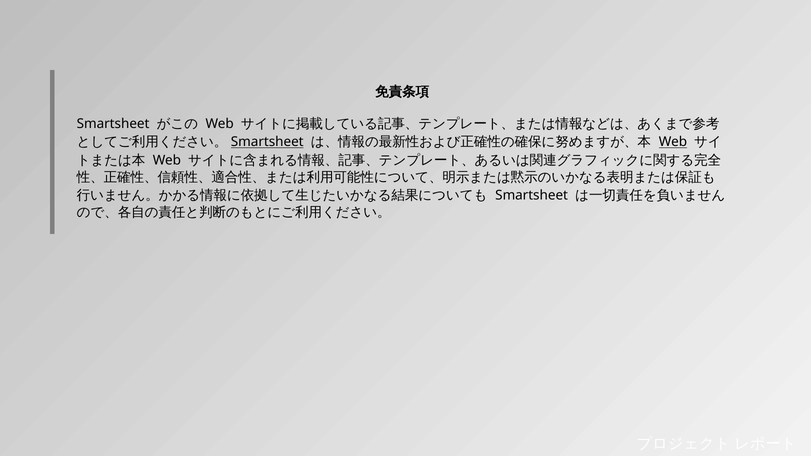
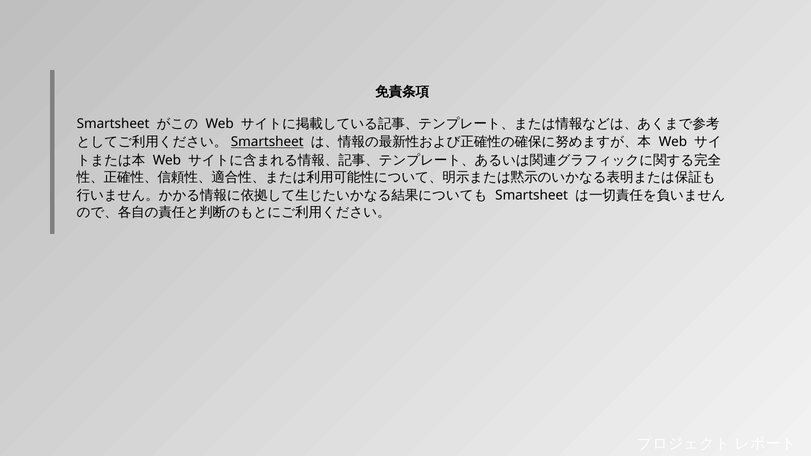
Web underline: present -> none (673, 142)
